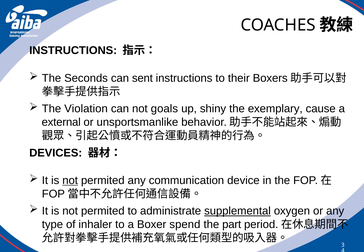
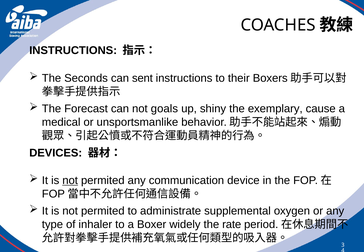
Violation: Violation -> Forecast (86, 109)
external: external -> medical (61, 122)
supplemental underline: present -> none (237, 211)
spend: spend -> widely (185, 224)
part: part -> rate (232, 224)
